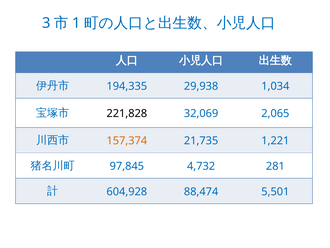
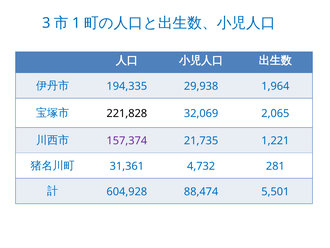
1,034: 1,034 -> 1,964 (275, 86)
157,374 colour: orange -> purple (127, 140)
97,845: 97,845 -> 31,361 (127, 166)
